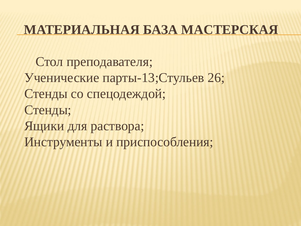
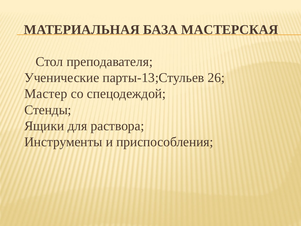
Стенды: Стенды -> Мастер (46, 94)
